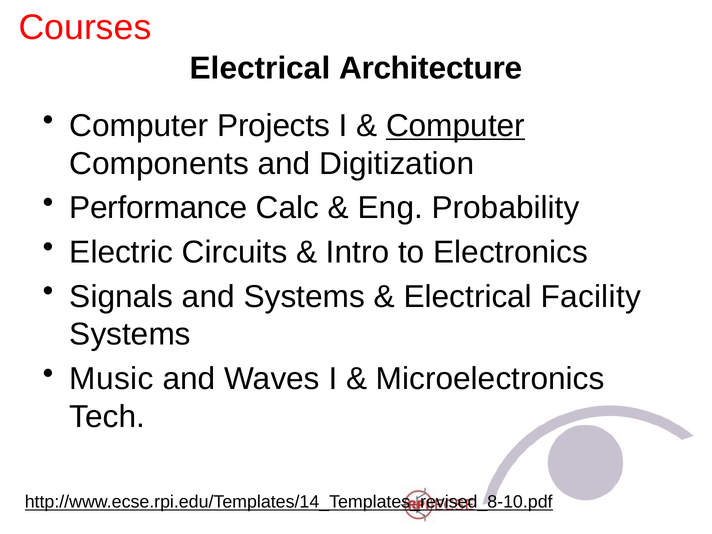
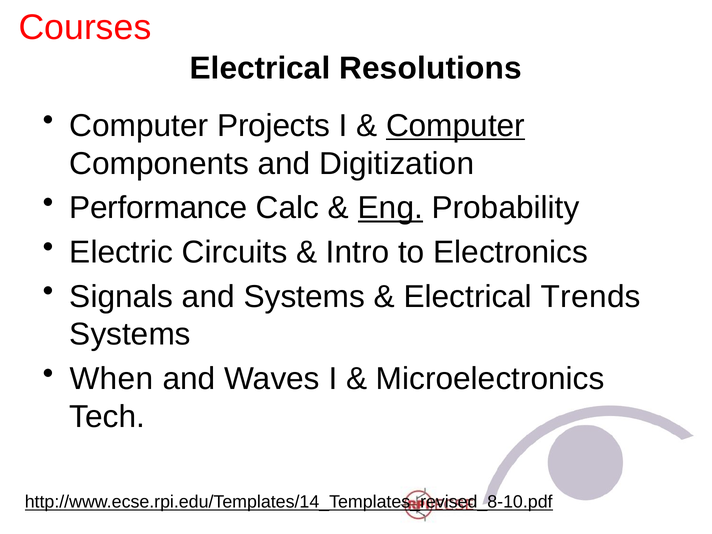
Architecture: Architecture -> Resolutions (430, 68)
Eng underline: none -> present (390, 208)
Facility: Facility -> Trends (591, 297)
Music: Music -> When (111, 379)
